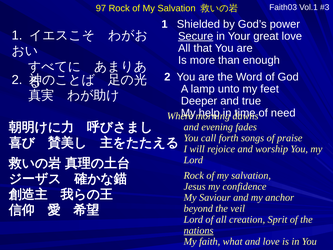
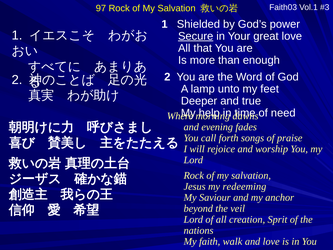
confidence: confidence -> redeeming (244, 186)
nations underline: present -> none (199, 230)
what: what -> walk (233, 241)
